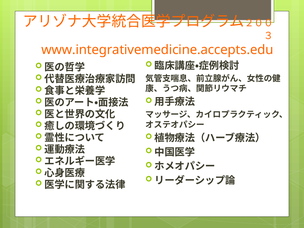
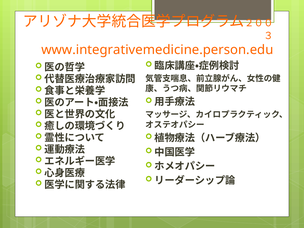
www.integrativemedicine.accepts.edu: www.integrativemedicine.accepts.edu -> www.integrativemedicine.person.edu (157, 50)
